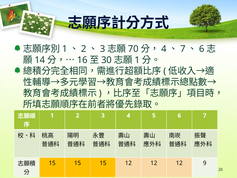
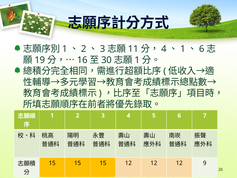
70: 70 -> 11 (133, 49)
7: 7 -> 1 (183, 49)
14: 14 -> 19 (40, 60)
